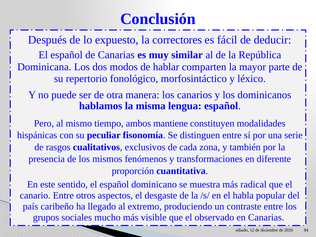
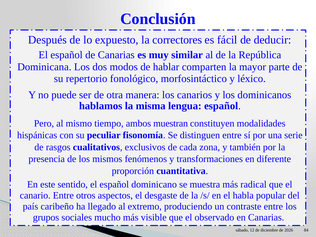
mantiene: mantiene -> muestran (171, 123)
